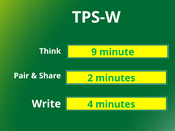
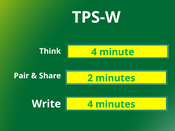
Think 9: 9 -> 4 (94, 52)
